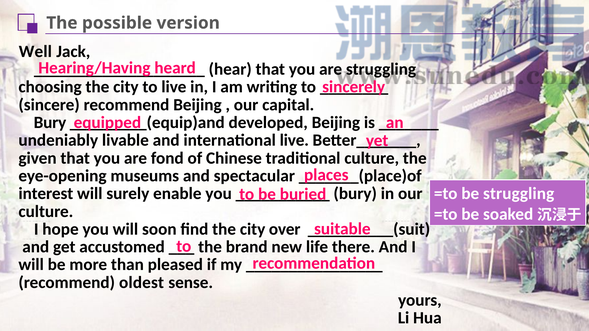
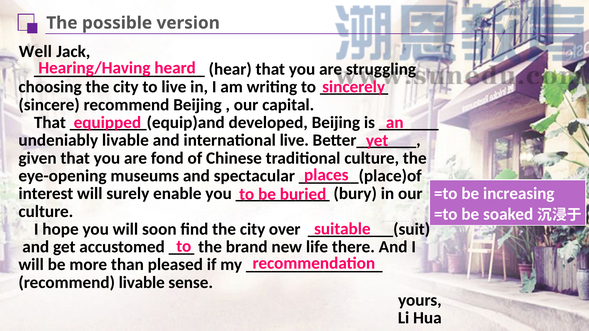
Bury: Bury -> That (50, 123)
be struggling: struggling -> increasing (519, 194)
recommend oldest: oldest -> livable (142, 283)
